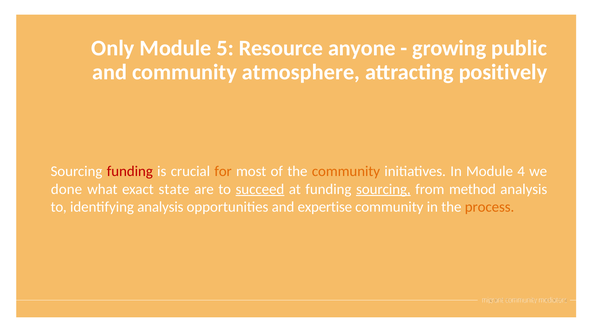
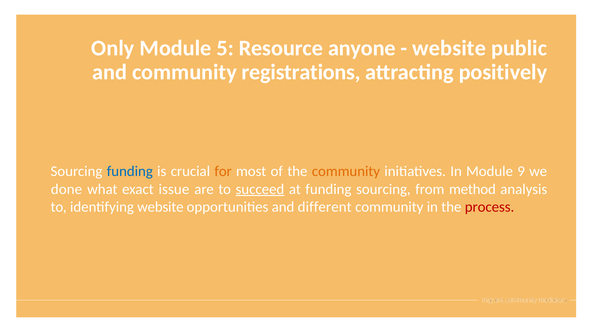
growing: growing -> website (449, 48)
atmosphere: atmosphere -> registrations (301, 72)
funding colour: red -> blue (130, 171)
4: 4 -> 9 (521, 171)
state: state -> issue (174, 189)
sourcing underline: present -> none (383, 189)
identifying analysis: analysis -> website (160, 207)
expertise: expertise -> different (325, 207)
process colour: orange -> red (490, 207)
